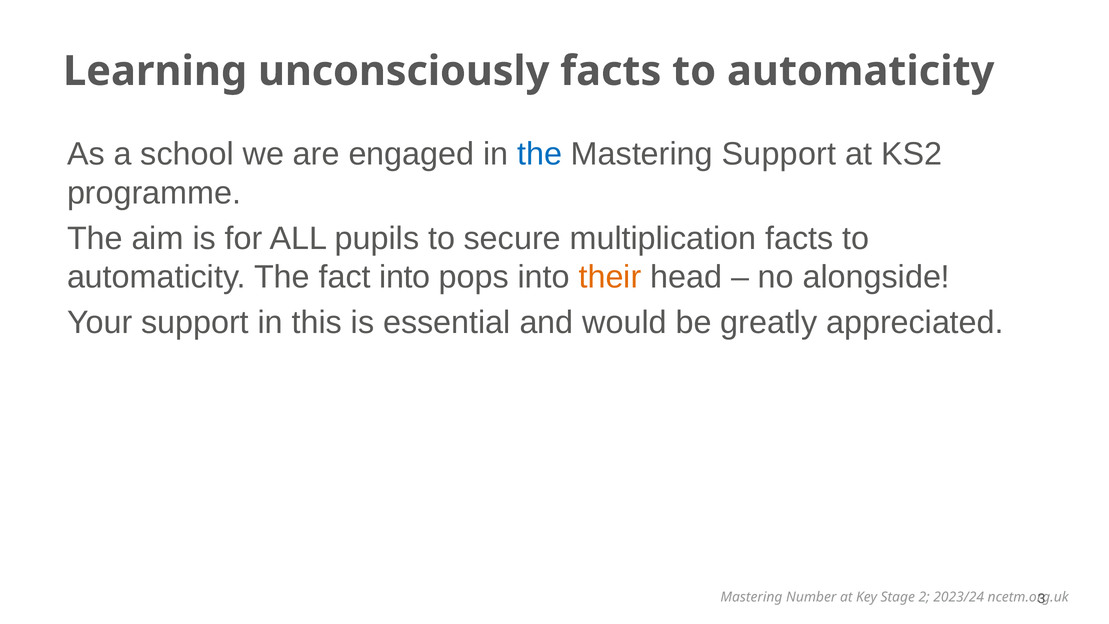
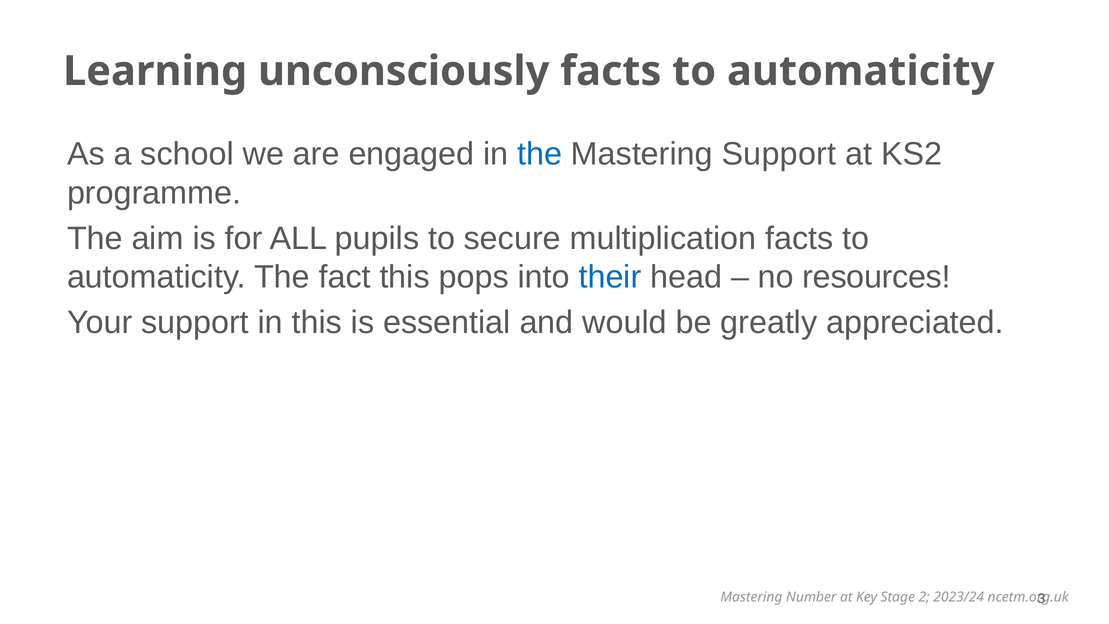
fact into: into -> this (405, 277)
their colour: orange -> blue (610, 277)
alongside: alongside -> resources (876, 277)
